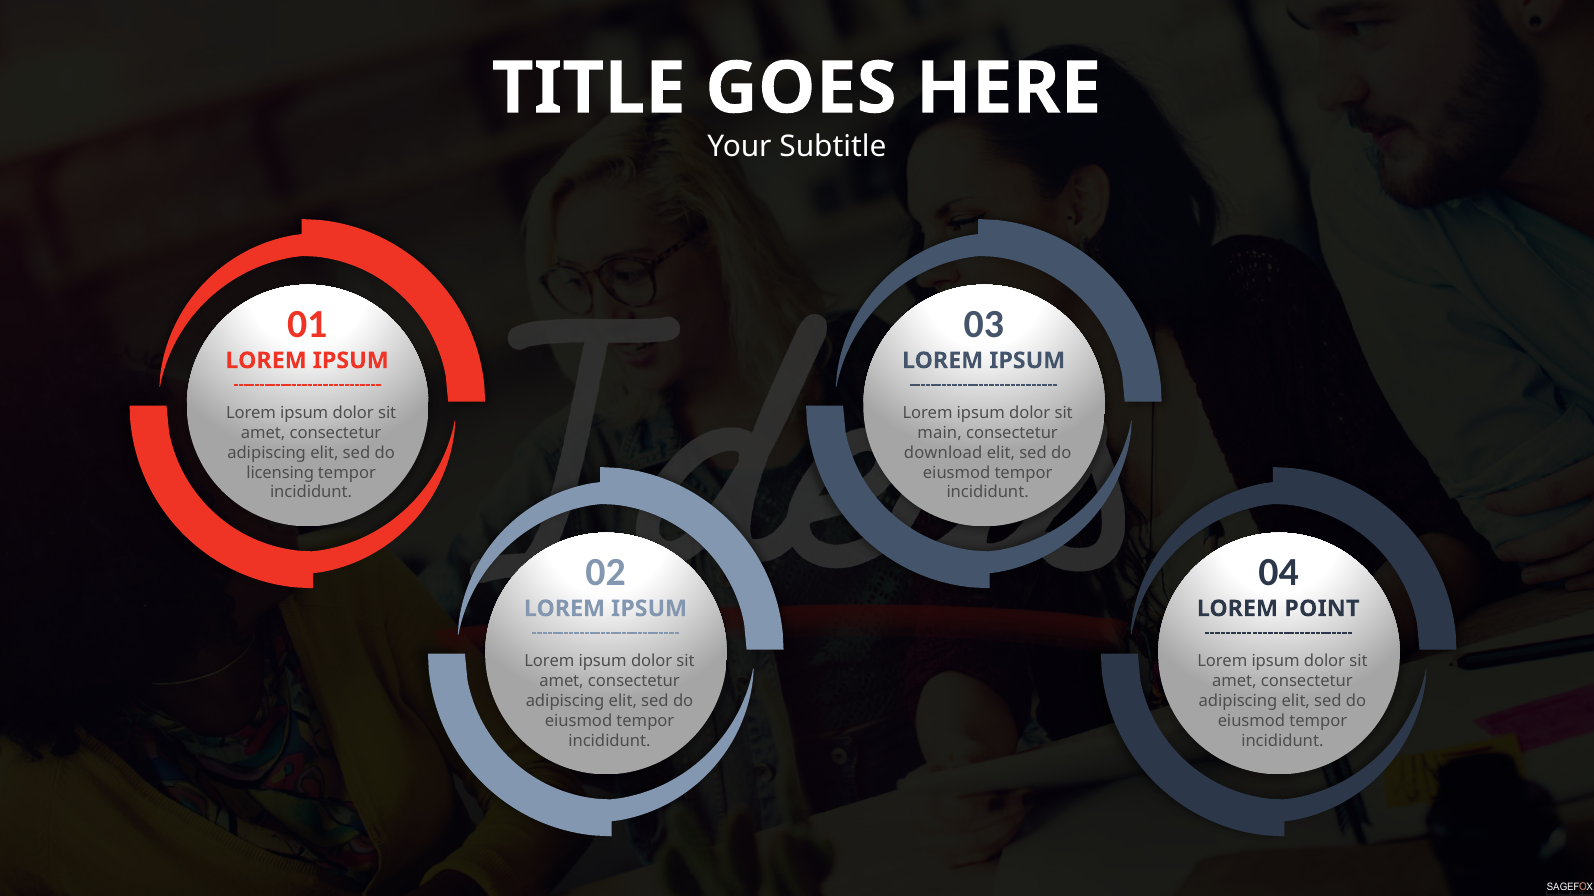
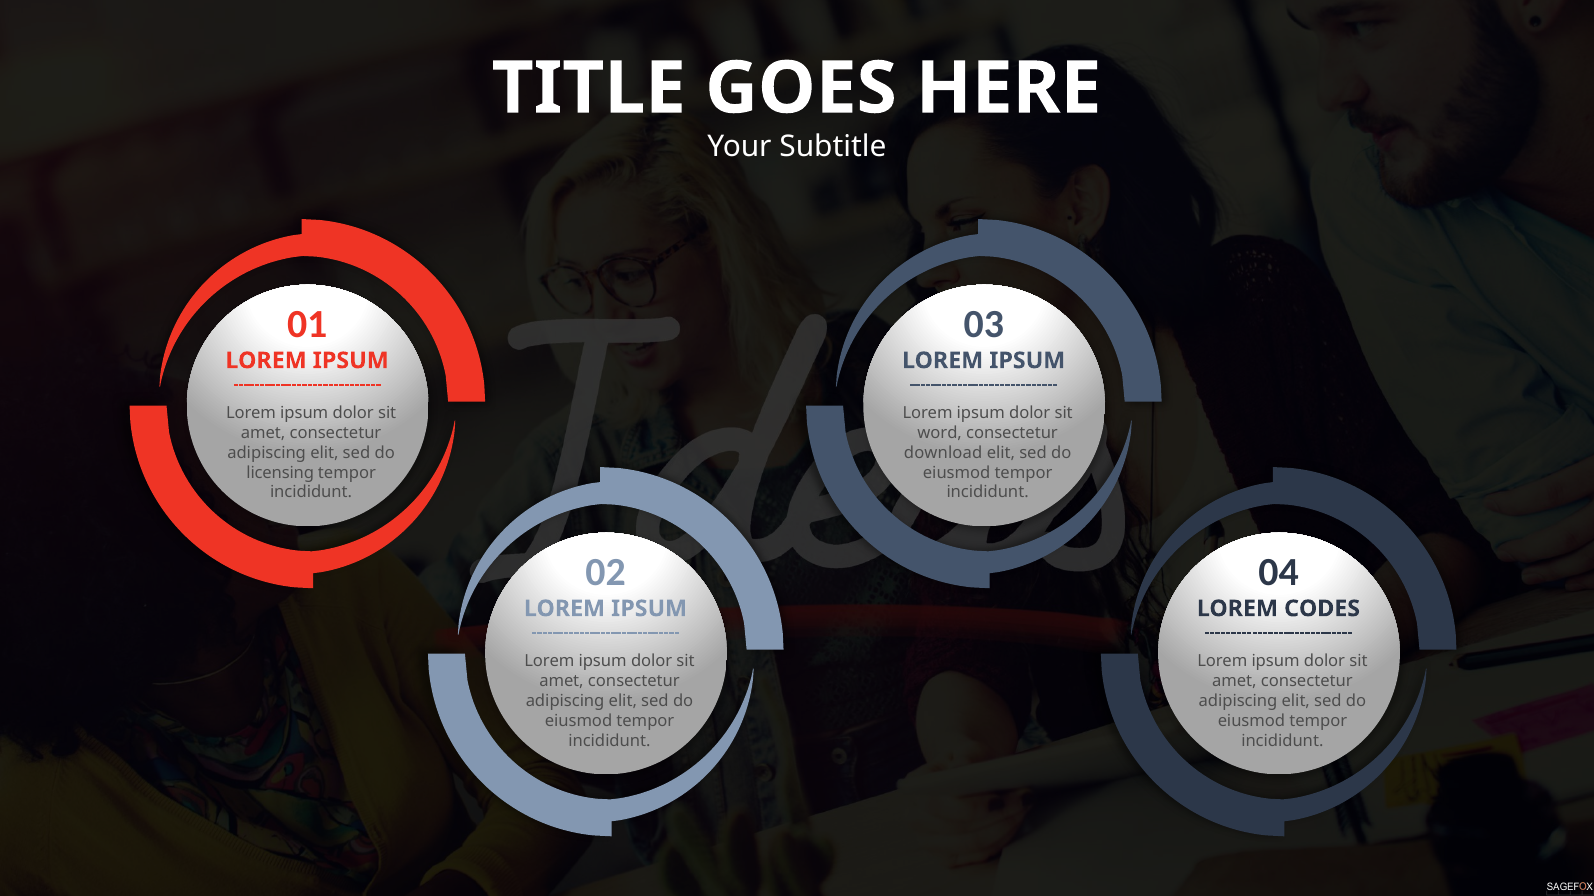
main: main -> word (940, 433)
POINT: POINT -> CODES (1322, 609)
